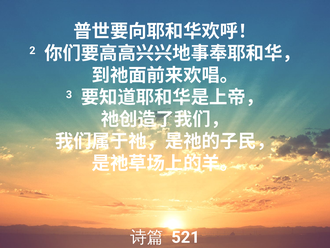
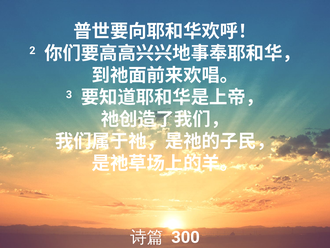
521: 521 -> 300 (186, 237)
